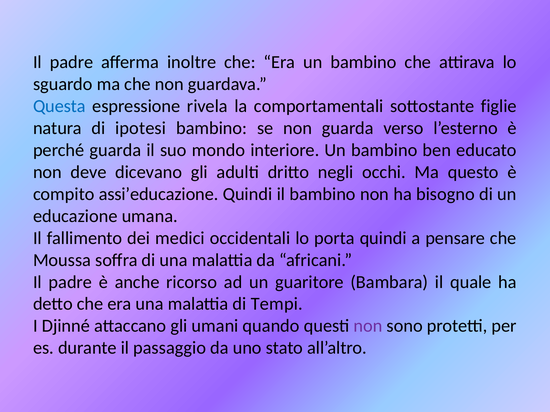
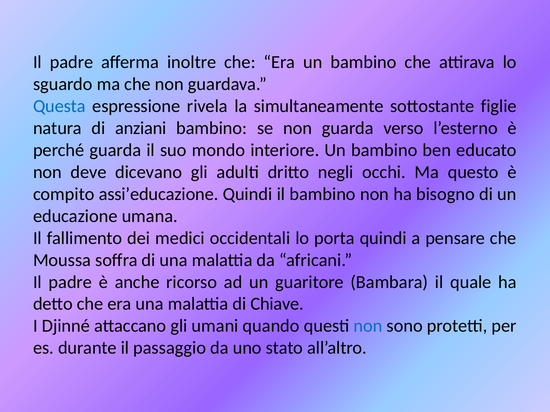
comportamentali: comportamentali -> simultaneamente (319, 106)
ipotesi: ipotesi -> anziani (141, 128)
Tempi: Tempi -> Chiave (277, 304)
non colour: purple -> blue (368, 326)
